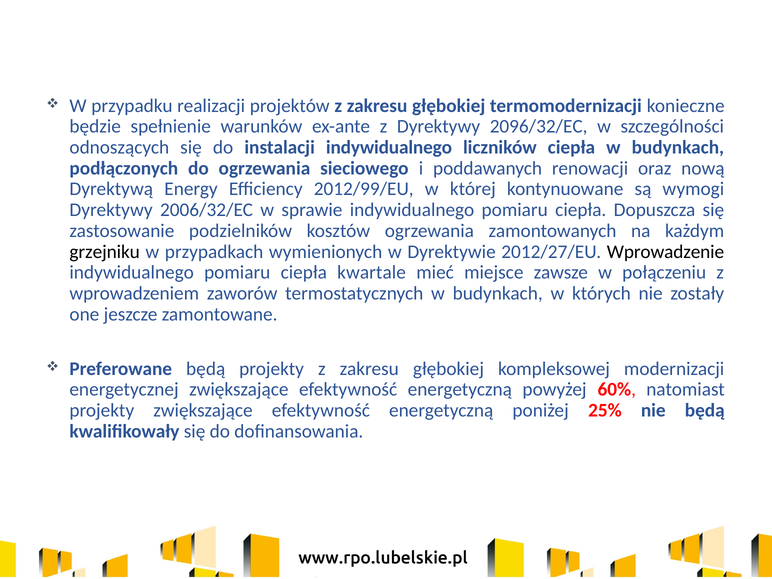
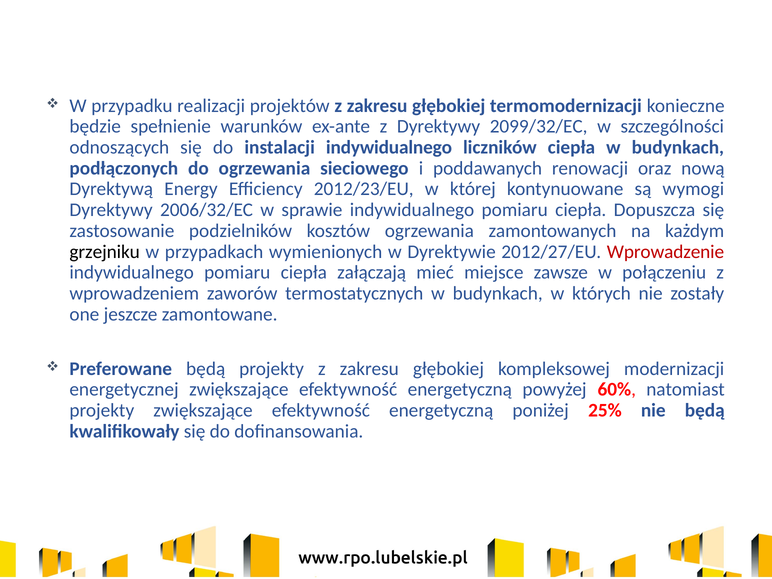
2096/32/EC: 2096/32/EC -> 2099/32/EC (539, 127)
2012/99/EU: 2012/99/EU -> 2012/23/EU (364, 189)
Wprowadzenie colour: black -> red (665, 252)
kwartale: kwartale -> załączają (372, 273)
